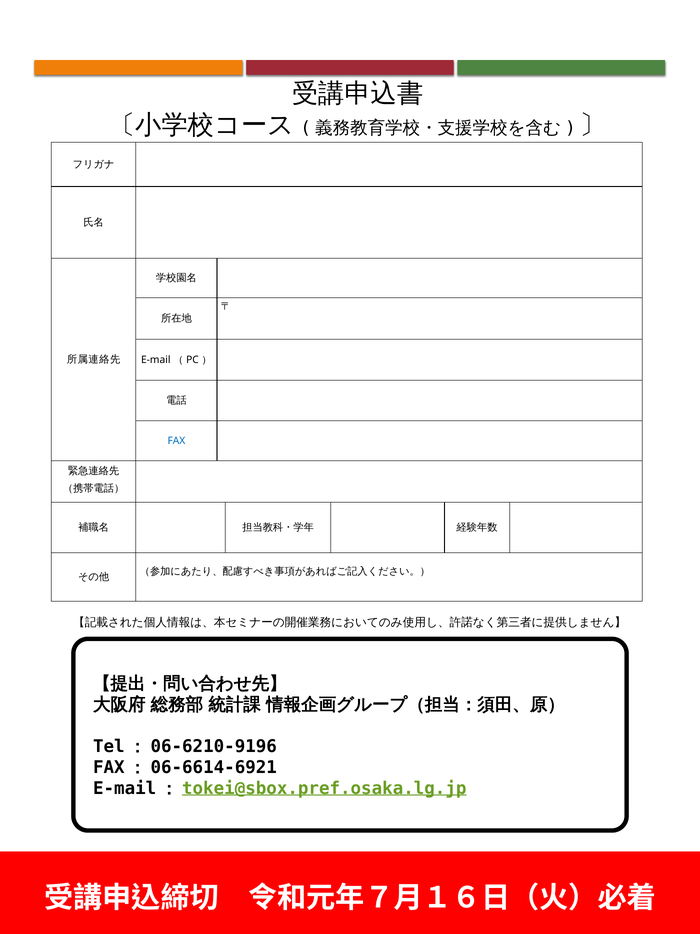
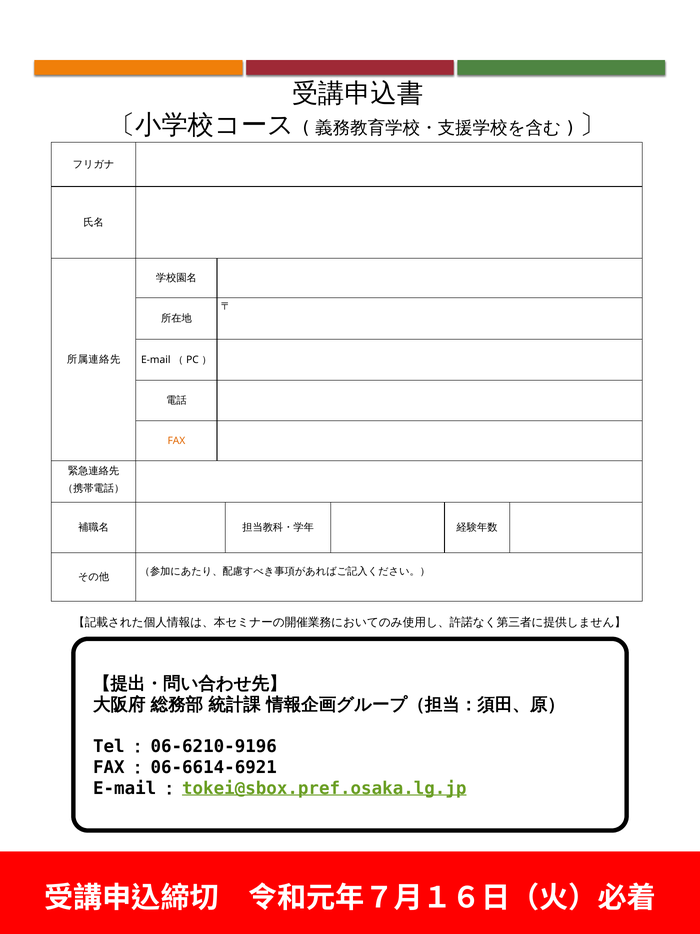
FAX colour: blue -> orange (176, 441)
